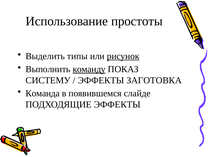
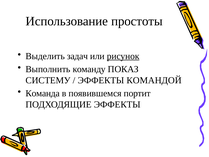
типы: типы -> задач (77, 56)
команду underline: present -> none (89, 69)
ЗАГОТОВКА: ЗАГОТОВКА -> КОМАНДОЙ (154, 80)
слайде: слайде -> портит (137, 93)
